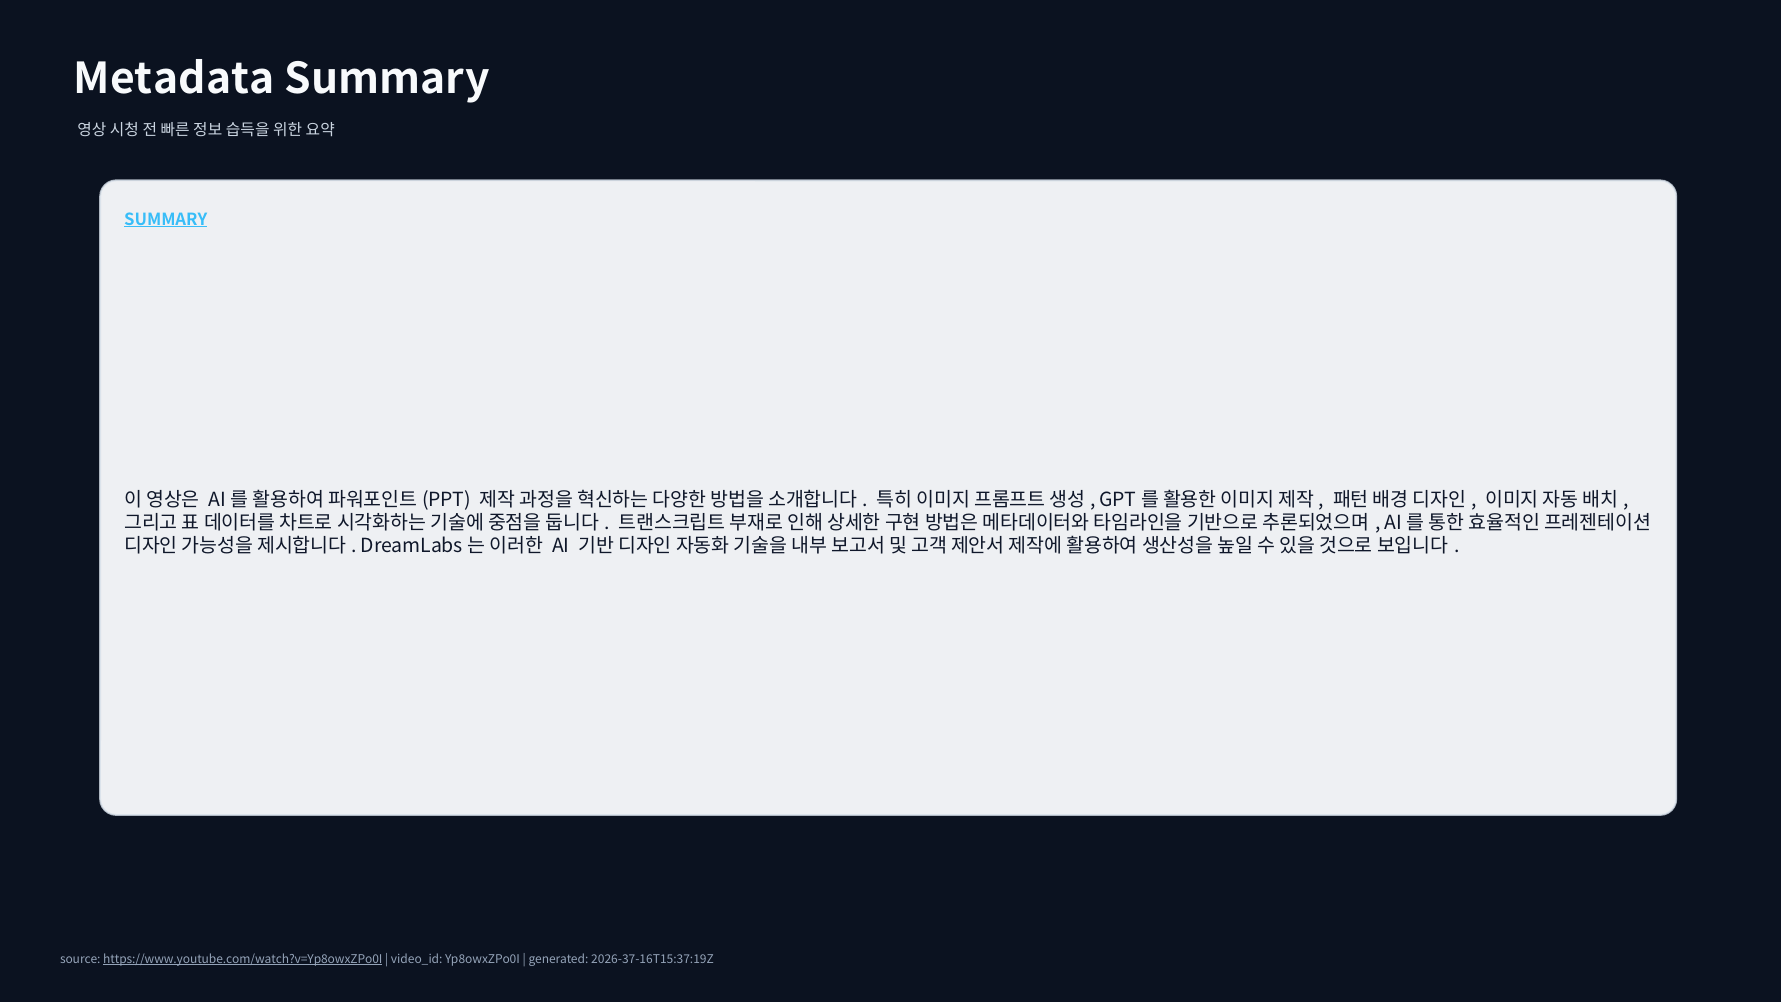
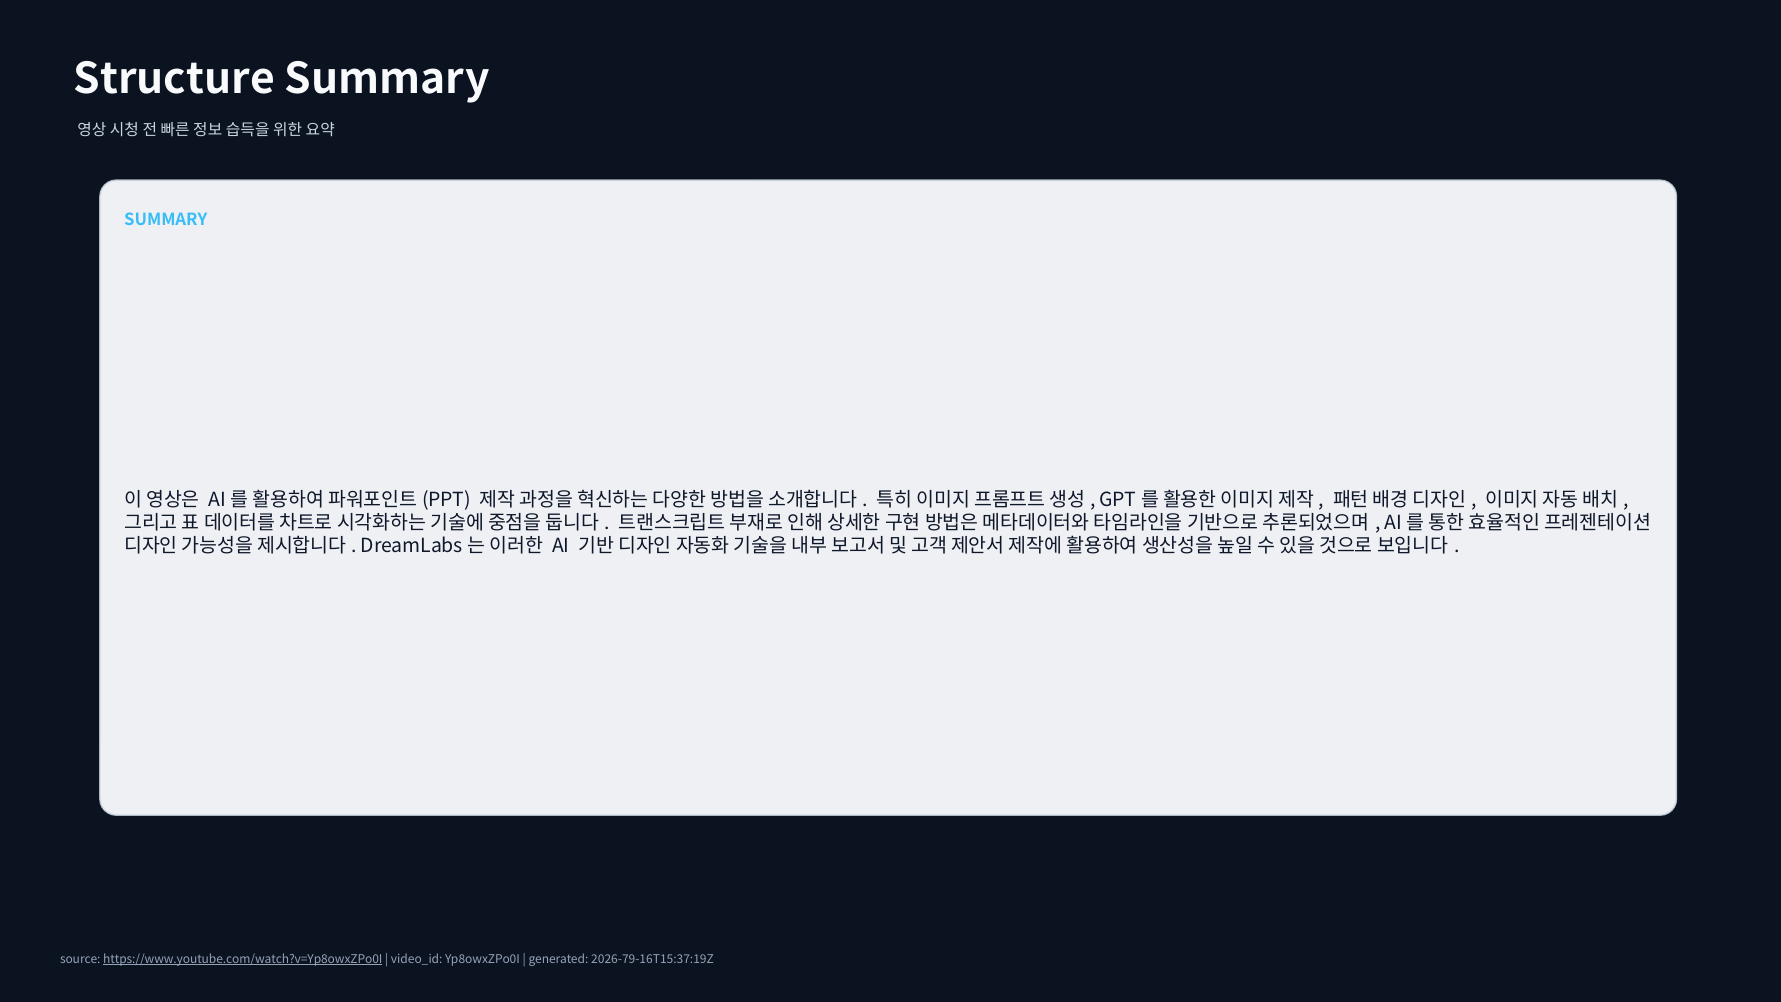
Metadata: Metadata -> Structure (174, 80)
SUMMARY underline: present -> none (166, 220)
2026-37-16T15:37:19Z: 2026-37-16T15:37:19Z -> 2026-79-16T15:37:19Z (653, 959)
